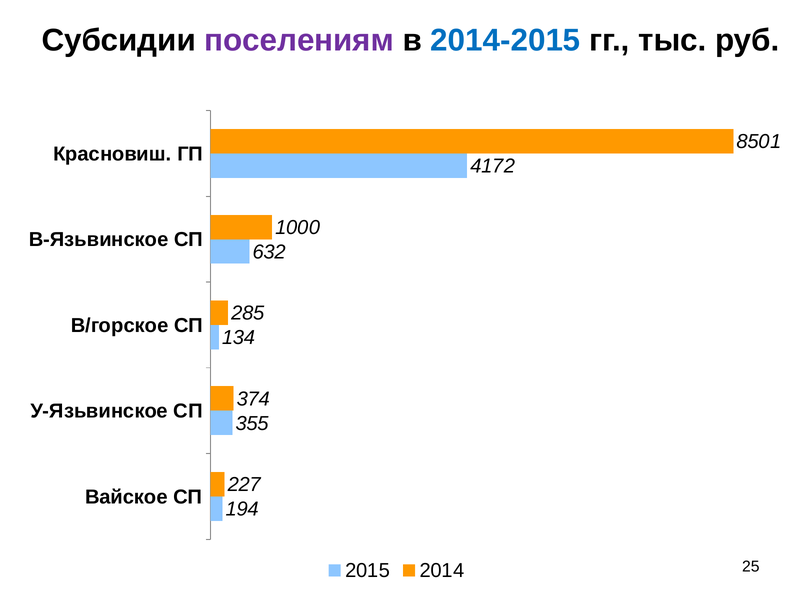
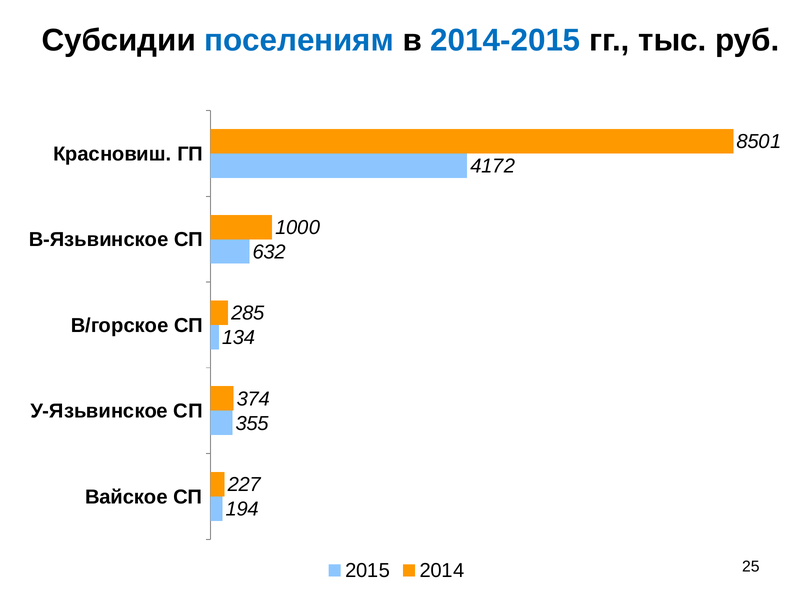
поселениям colour: purple -> blue (299, 41)
